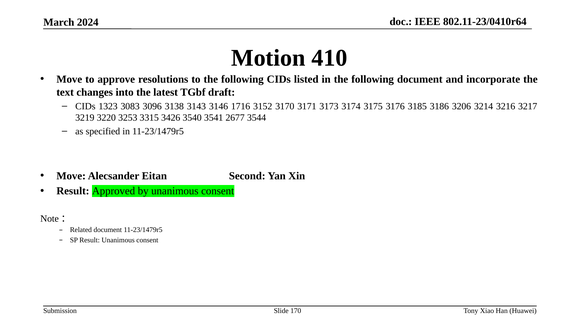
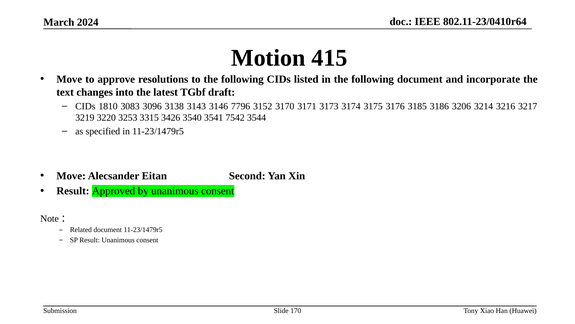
410: 410 -> 415 (329, 58)
1323: 1323 -> 1810 (108, 106)
1716: 1716 -> 7796 (241, 106)
2677: 2677 -> 7542 (235, 118)
